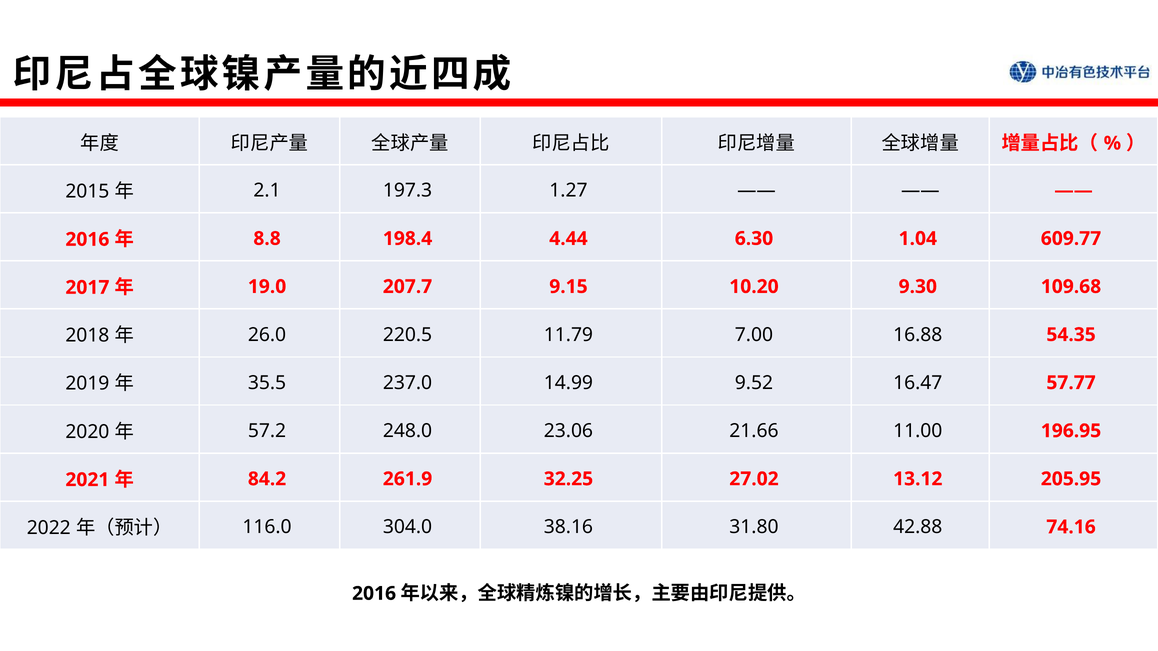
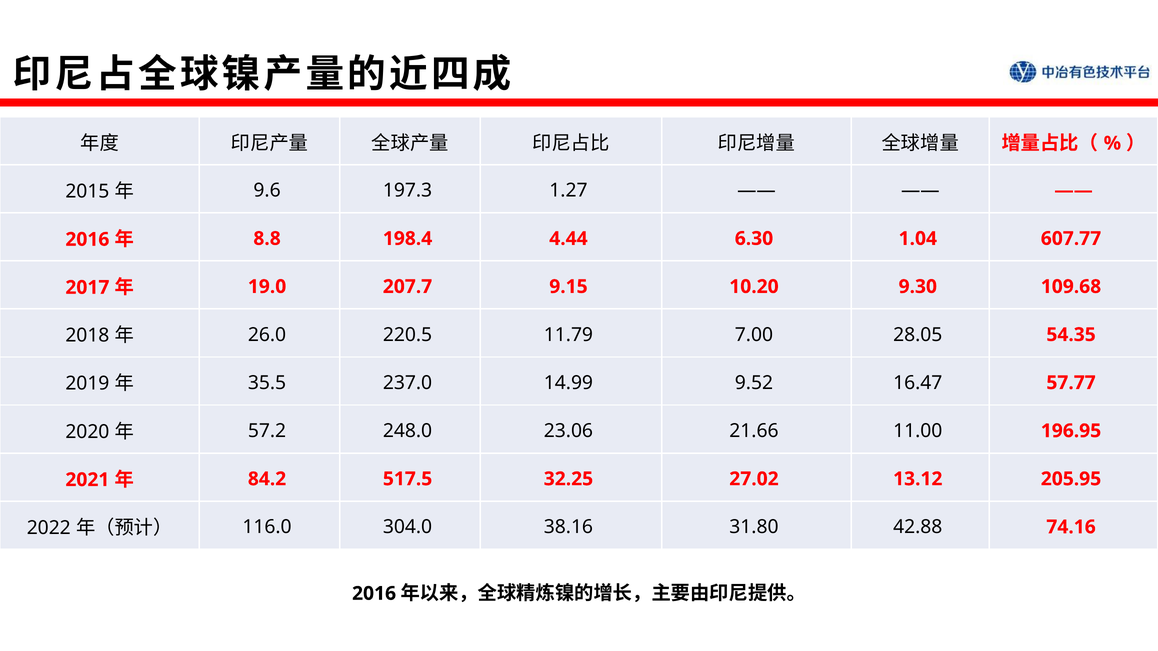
2.1: 2.1 -> 9.6 (267, 191)
609.77: 609.77 -> 607.77 (1071, 239)
16.88: 16.88 -> 28.05 (918, 335)
261.9: 261.9 -> 517.5 (408, 479)
